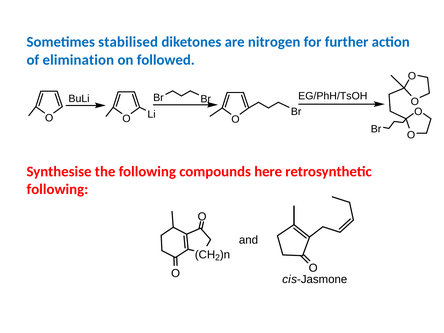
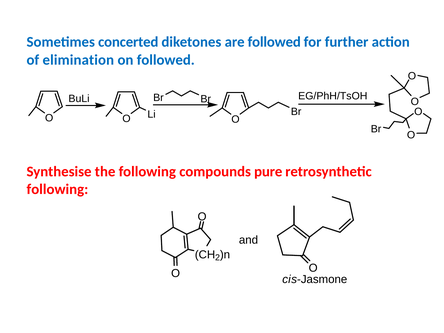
stabilised: stabilised -> concerted (128, 42)
are nitrogen: nitrogen -> followed (274, 42)
here: here -> pure (268, 172)
